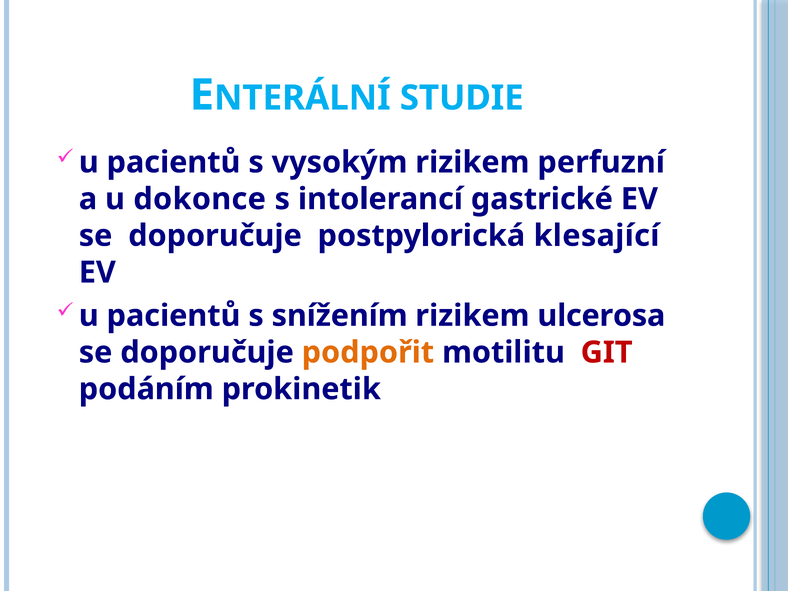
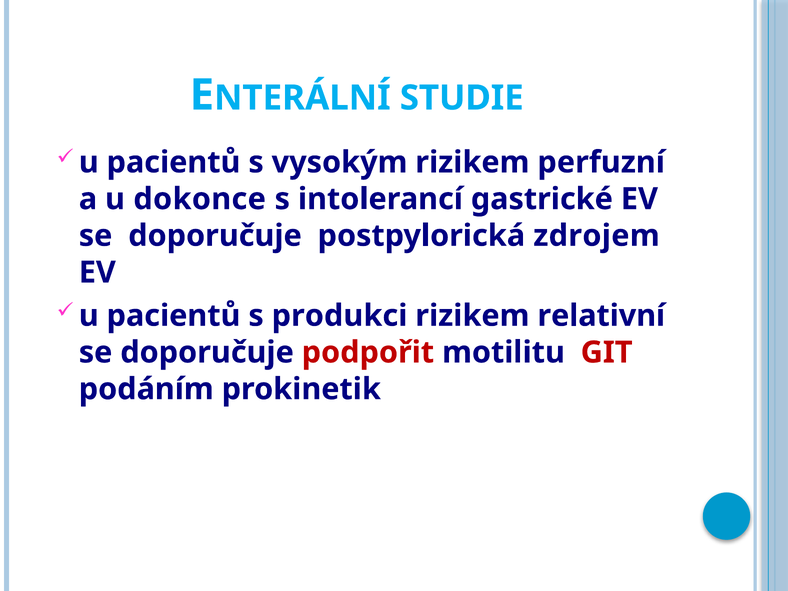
klesající: klesající -> zdrojem (596, 236)
snížením: snížením -> produkci (340, 316)
ulcerosa: ulcerosa -> relativní (601, 316)
podpořit colour: orange -> red (368, 352)
